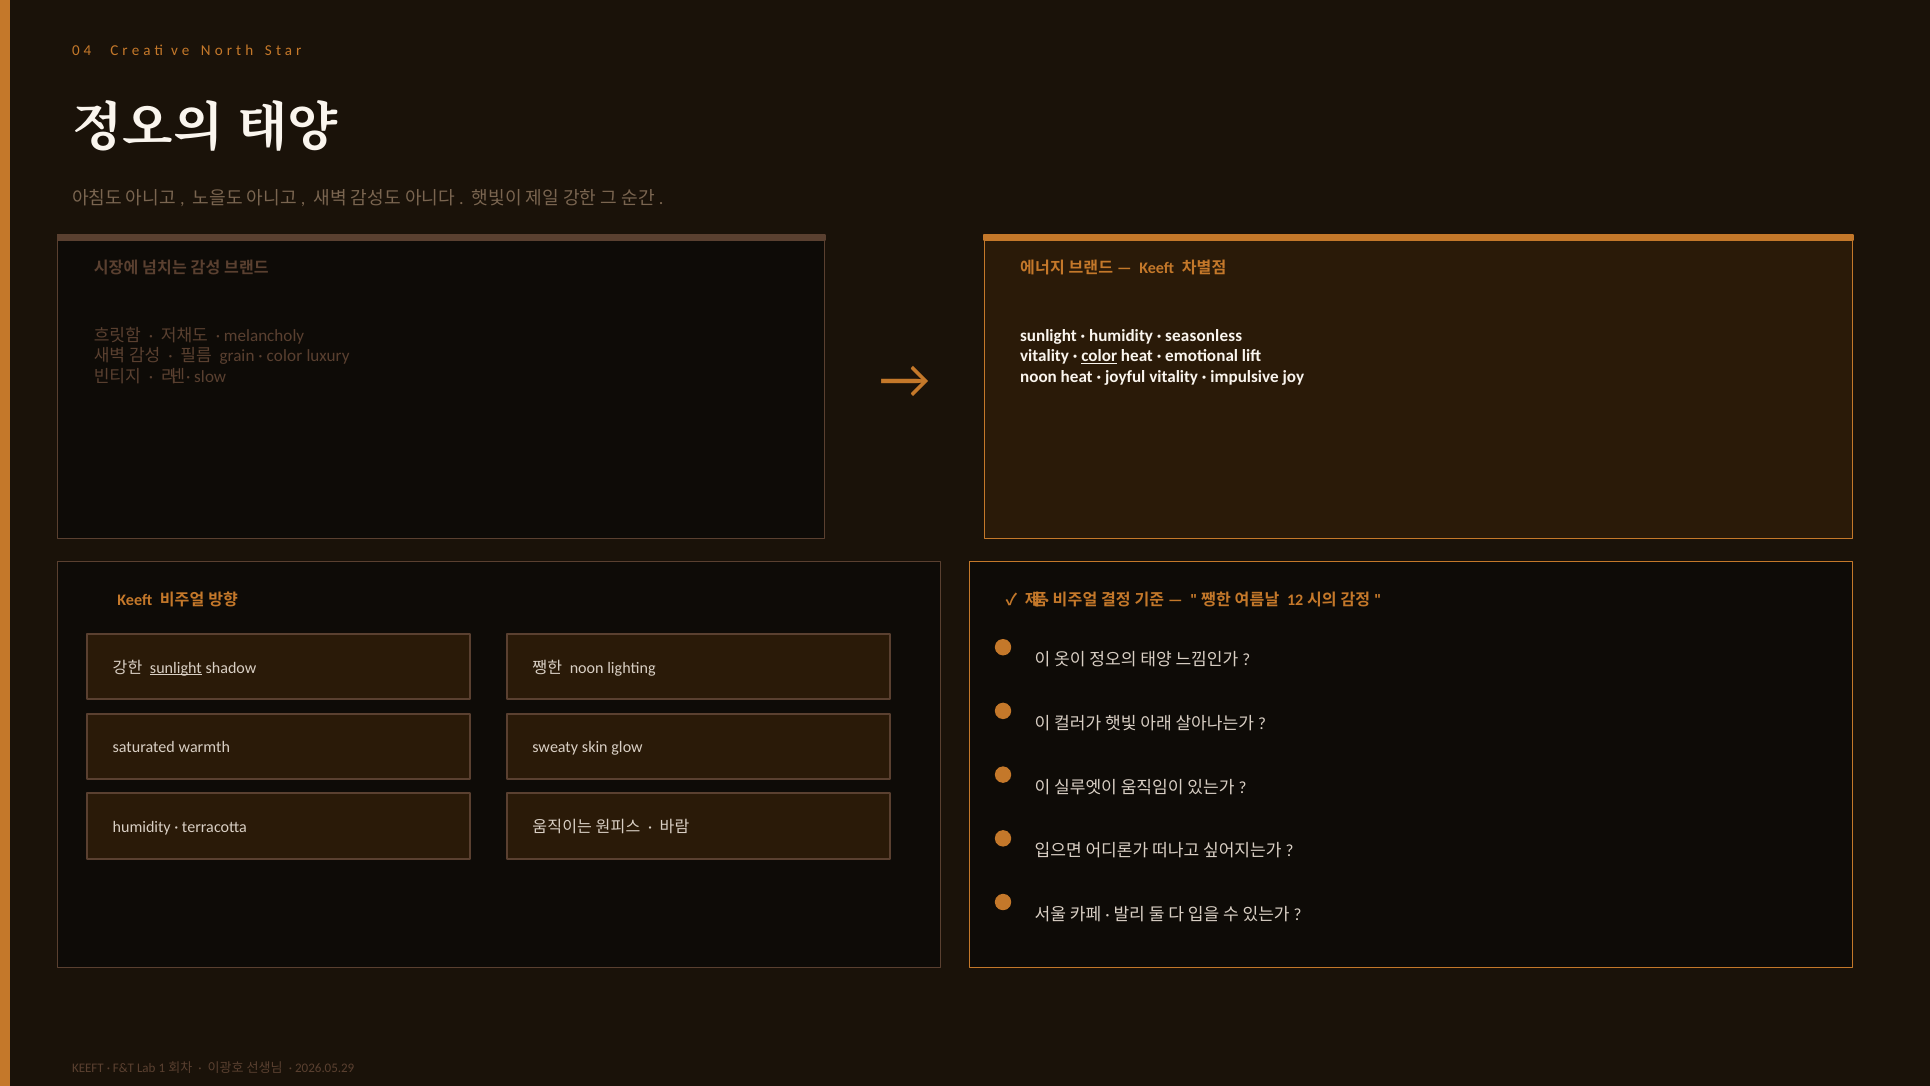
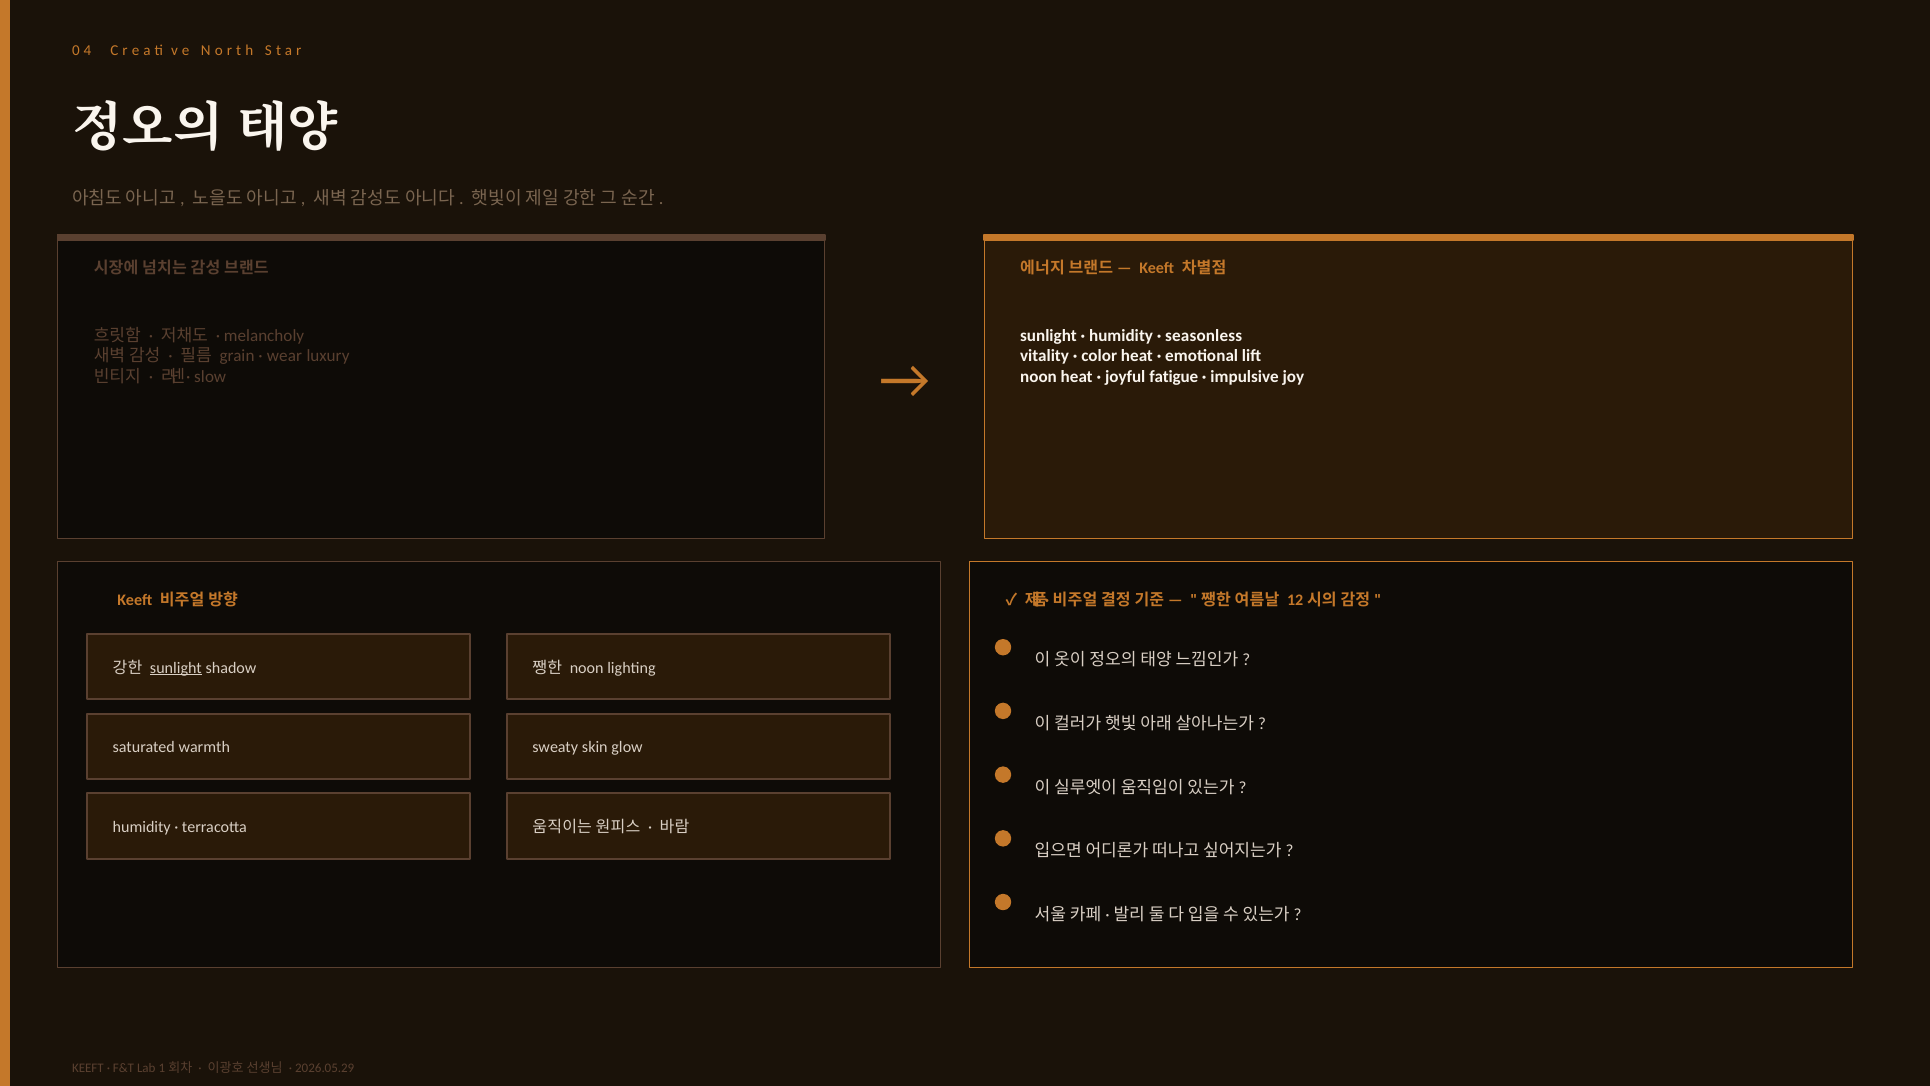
color underline: present -> none (1099, 356)
color: color -> wear (284, 356)
joyful vitality: vitality -> fatigue (1174, 376)
